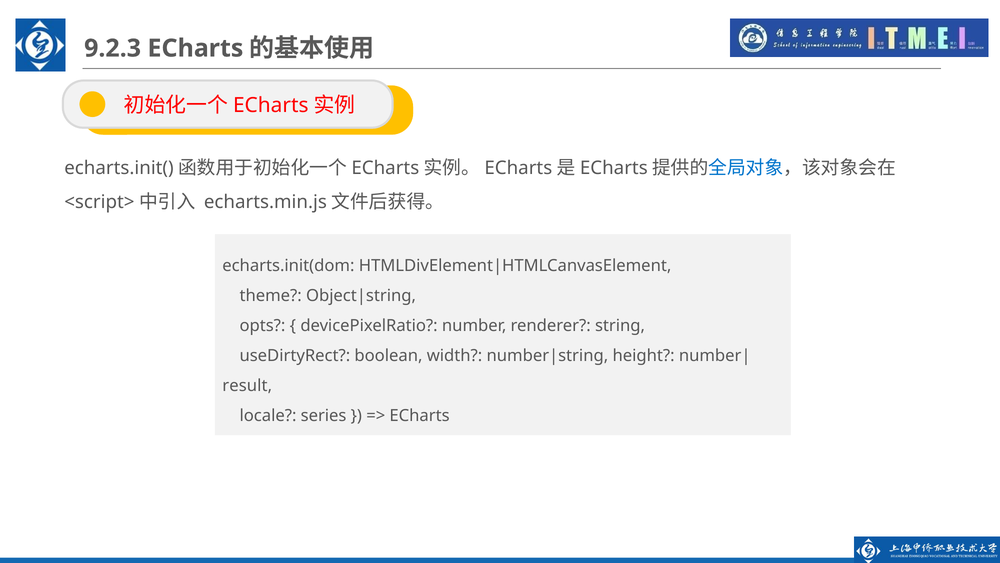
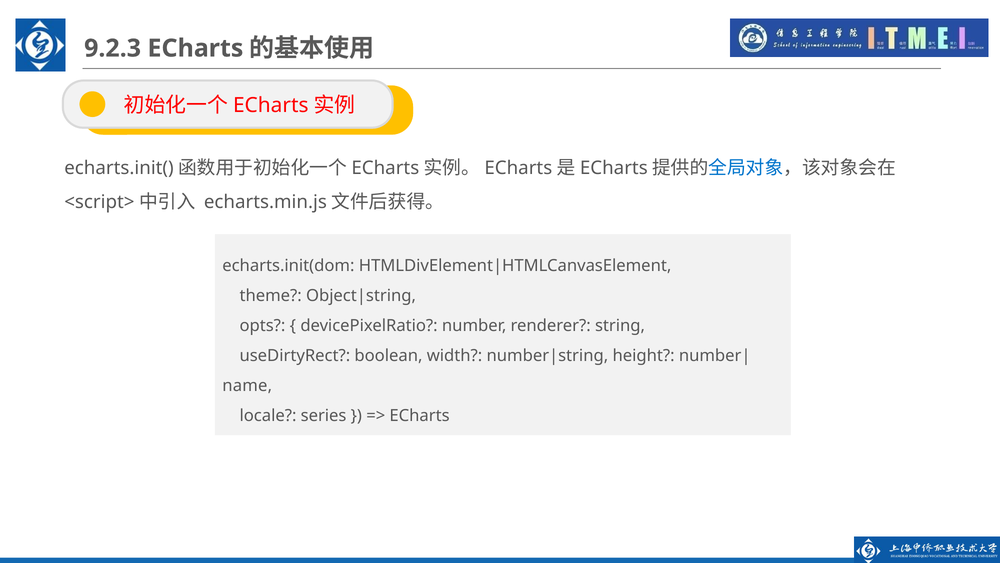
result: result -> name (247, 386)
